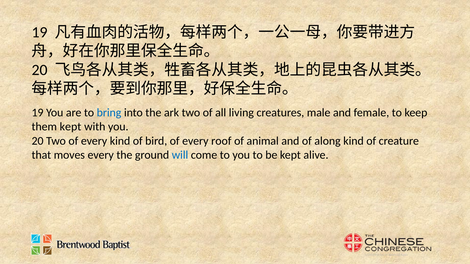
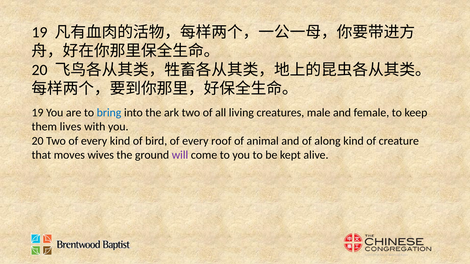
them kept: kept -> lives (71, 127)
moves every: every -> wives (101, 155)
will colour: blue -> purple (180, 155)
